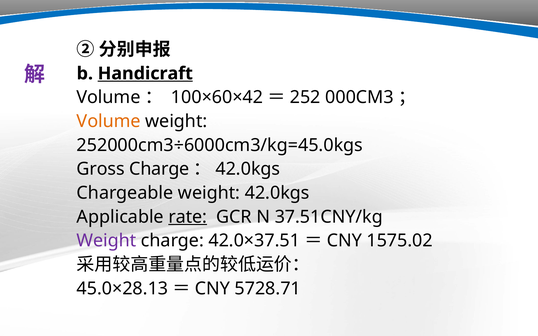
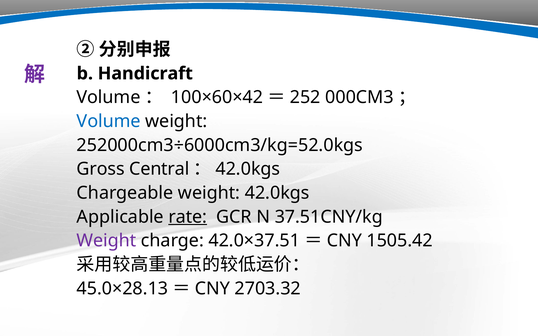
Handicraft underline: present -> none (145, 74)
Volume colour: orange -> blue (109, 121)
252000cm3÷6000cm3/kg=45.0kgs: 252000cm3÷6000cm3/kg=45.0kgs -> 252000cm3÷6000cm3/kg=52.0kgs (220, 145)
Gross Charge: Charge -> Central (159, 169)
1575.02: 1575.02 -> 1505.42 (400, 241)
5728.71: 5728.71 -> 2703.32 (268, 289)
